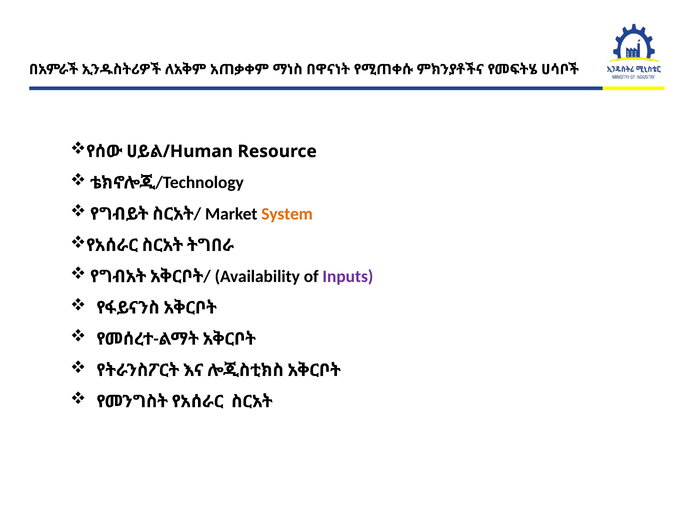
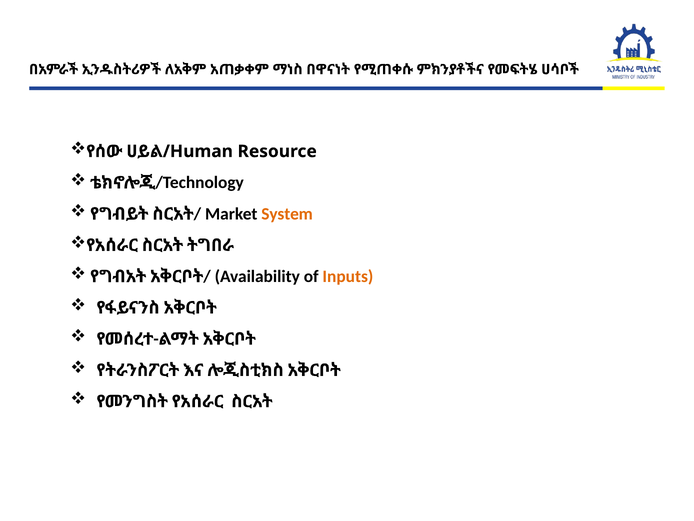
Inputs colour: purple -> orange (348, 276)
